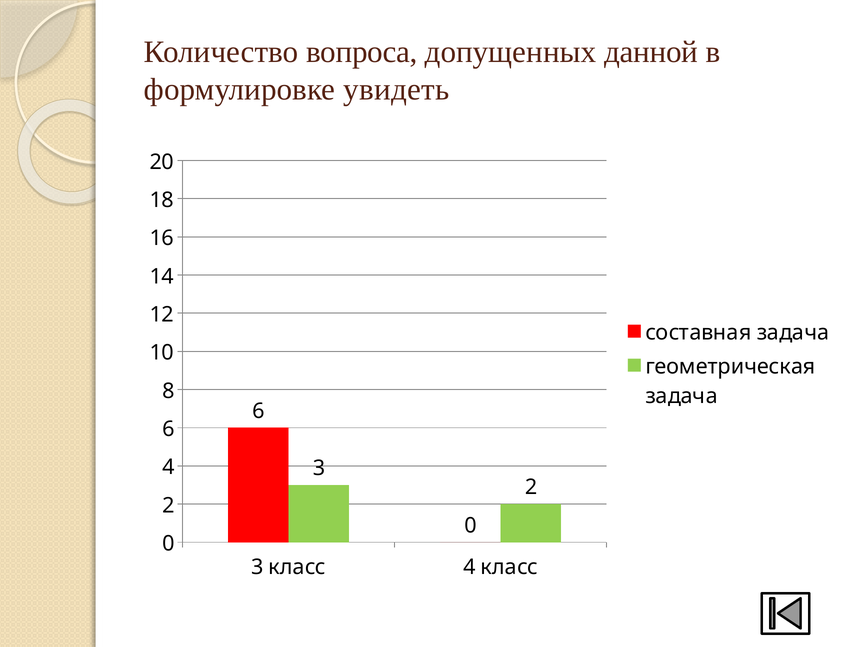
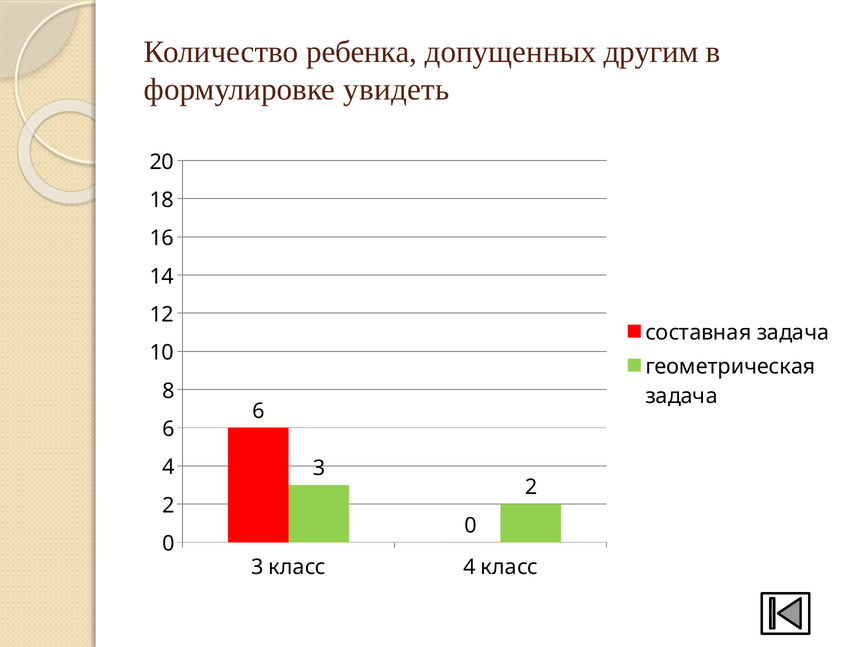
вопроса: вопроса -> ребенка (362, 52)
данной: данной -> другим (651, 52)
